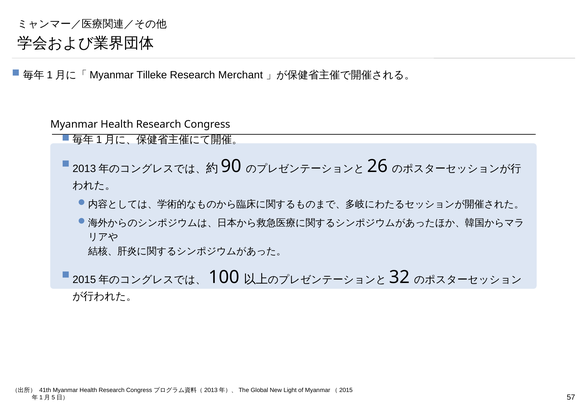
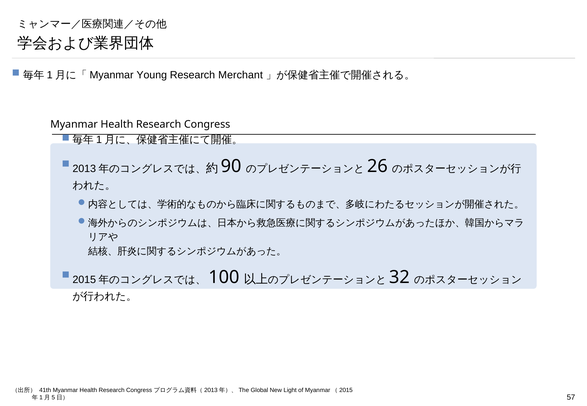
Tilleke: Tilleke -> Young (152, 75)
